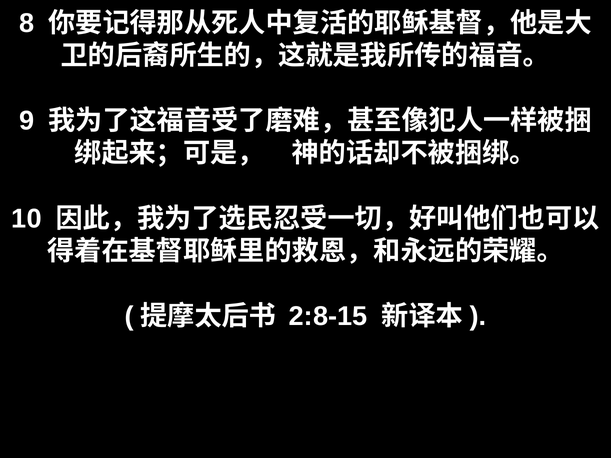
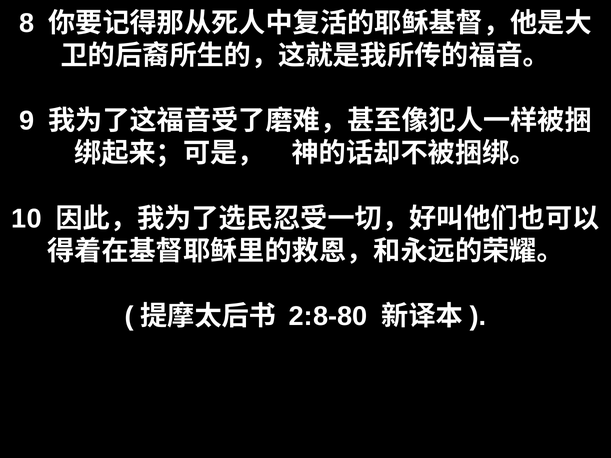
2:8-15: 2:8-15 -> 2:8-80 (328, 317)
